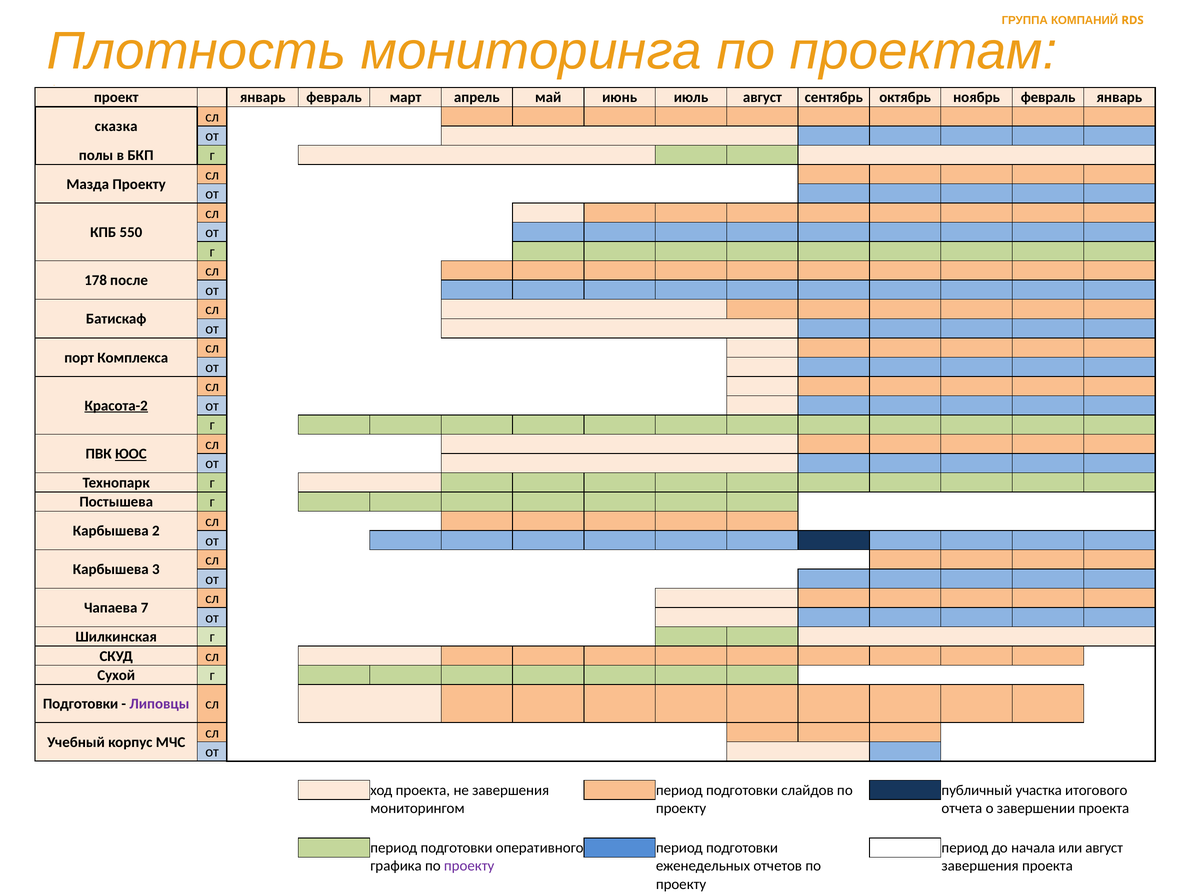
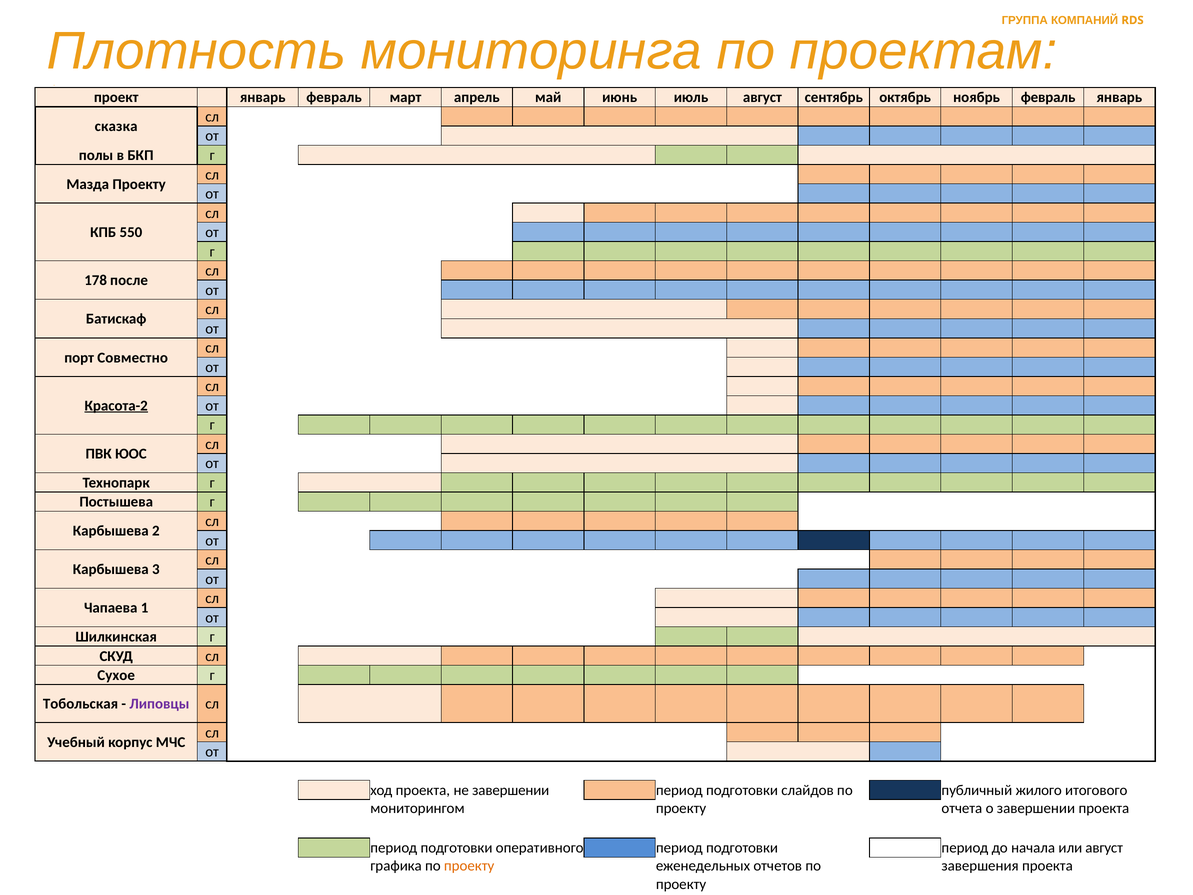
Комплекса: Комплекса -> Совместно (133, 357)
ЮОС underline: present -> none (131, 454)
7: 7 -> 1 (145, 608)
Сухой: Сухой -> Сухое (116, 675)
Подготовки: Подготовки -> Тобольская (80, 704)
не завершения: завершения -> завершении (511, 790)
участка: участка -> жилого (1039, 790)
проекту colour: purple -> orange (469, 866)
